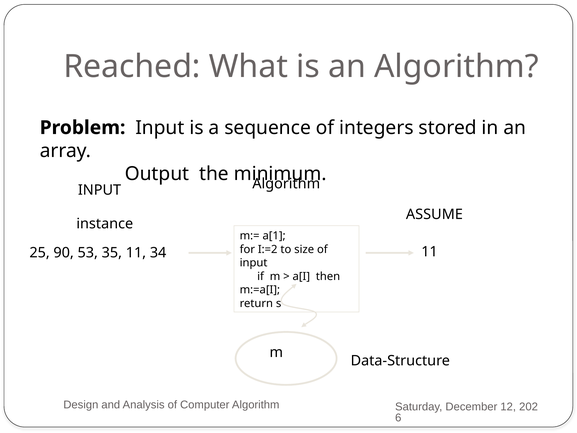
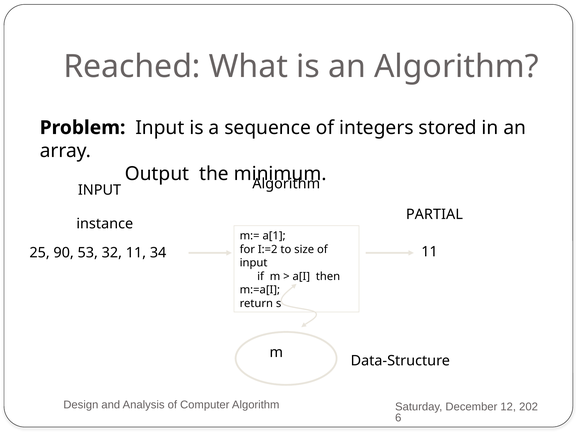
ASSUME: ASSUME -> PARTIAL (434, 214)
35: 35 -> 32 (112, 253)
